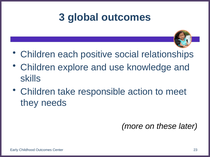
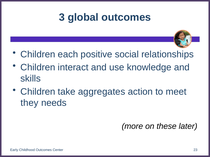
explore: explore -> interact (73, 68)
responsible: responsible -> aggregates (102, 92)
